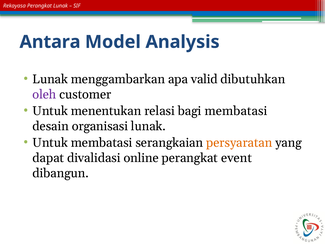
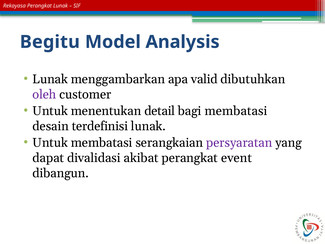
Antara: Antara -> Begitu (50, 42)
relasi: relasi -> detail (160, 111)
organisasi: organisasi -> terdefinisi (100, 126)
persyaratan colour: orange -> purple (239, 143)
online: online -> akibat (141, 158)
